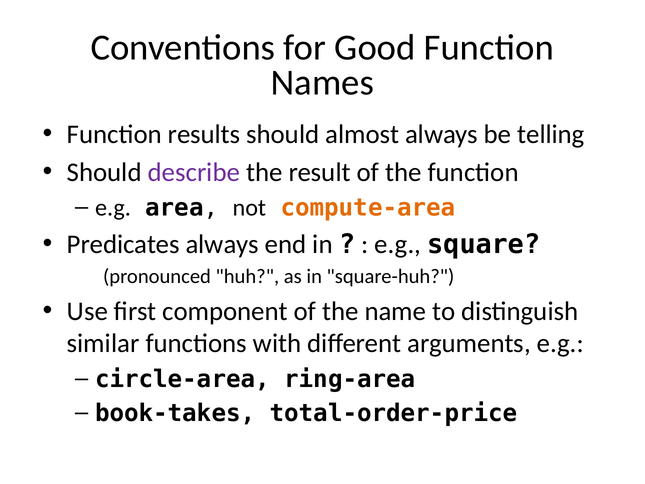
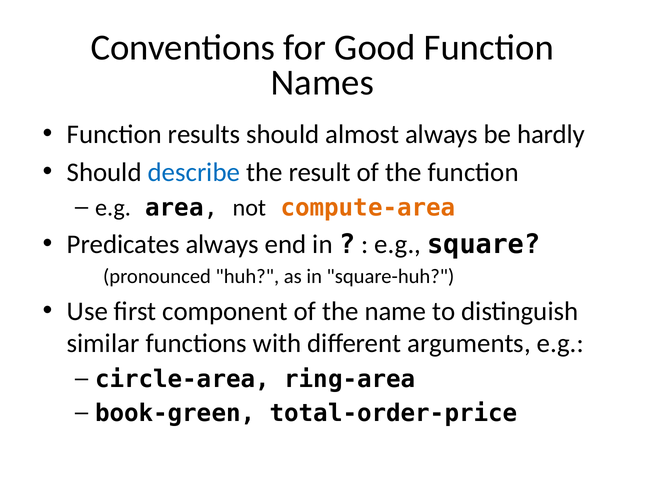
telling: telling -> hardly (551, 134)
describe colour: purple -> blue (194, 172)
book-takes: book-takes -> book-green (175, 413)
